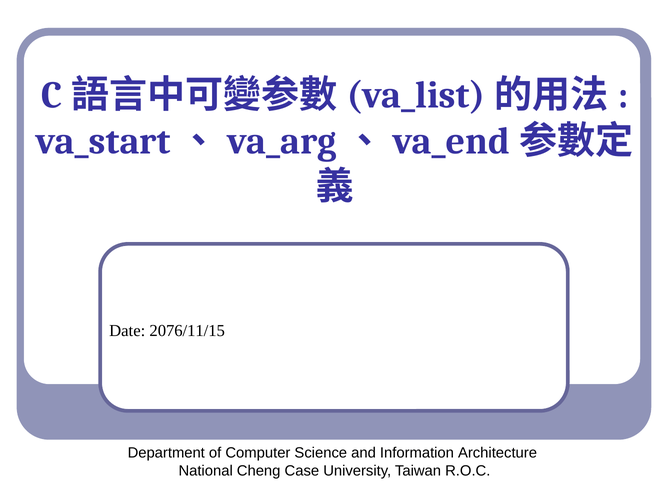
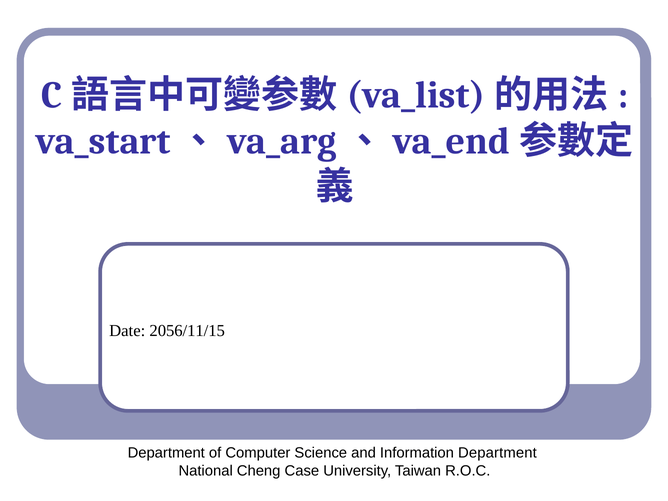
2076/11/15: 2076/11/15 -> 2056/11/15 (187, 331)
Information Architecture: Architecture -> Department (497, 453)
